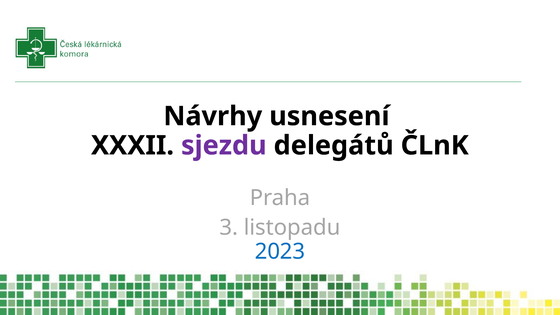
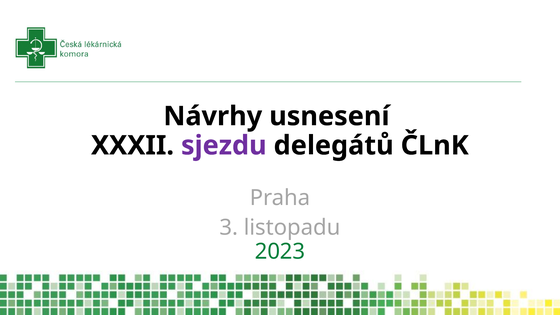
2023 colour: blue -> green (280, 251)
